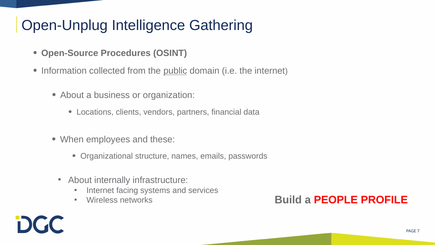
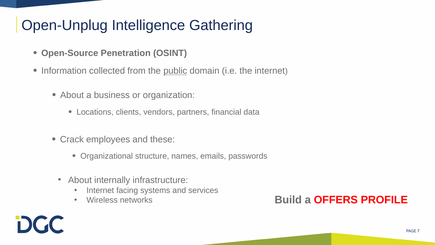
Procedures: Procedures -> Penetration (126, 53)
When: When -> Crack (72, 139)
PEOPLE: PEOPLE -> OFFERS (336, 200)
